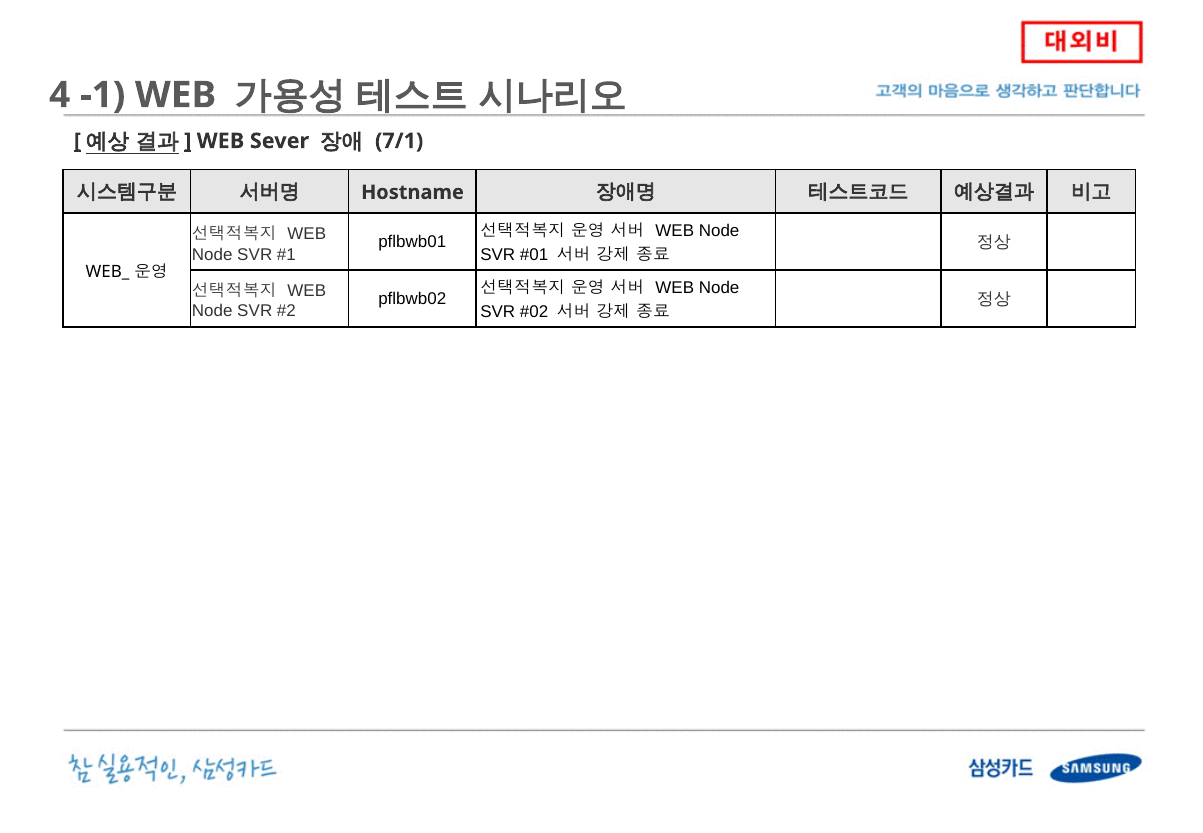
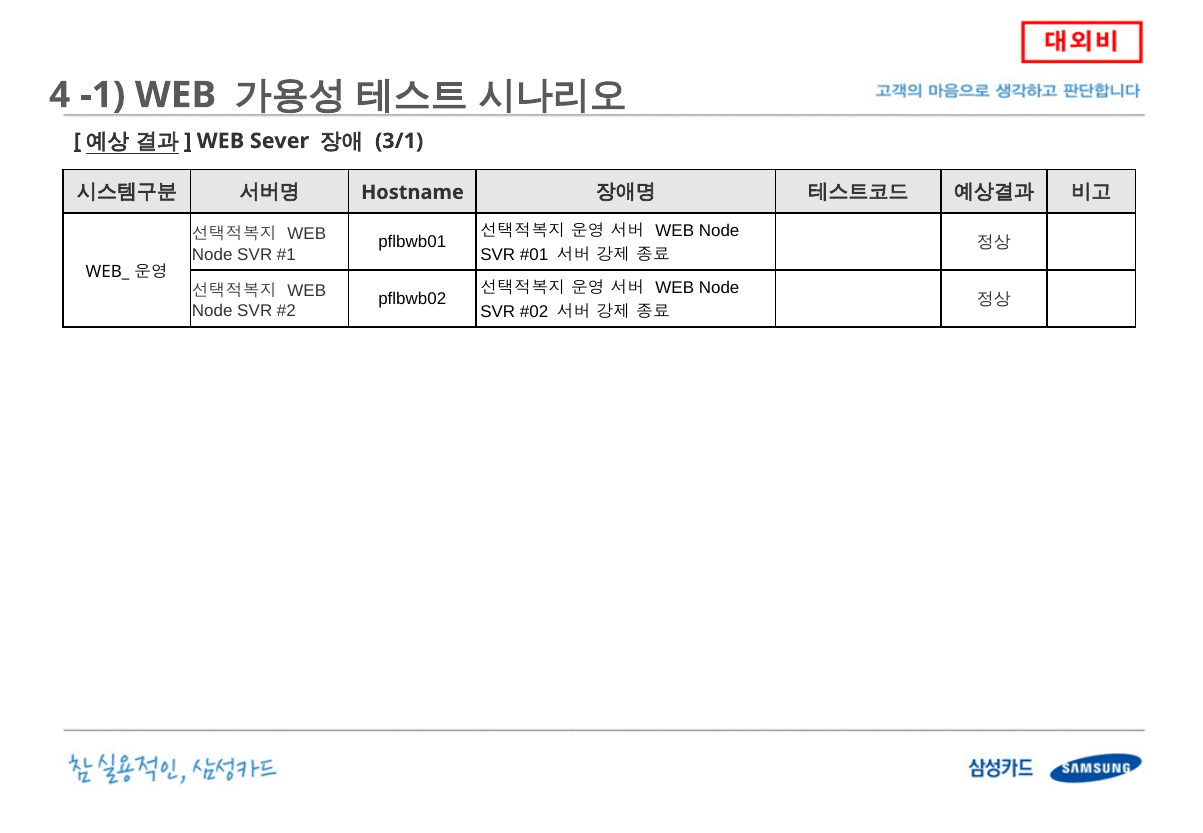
7/1: 7/1 -> 3/1 (399, 141)
